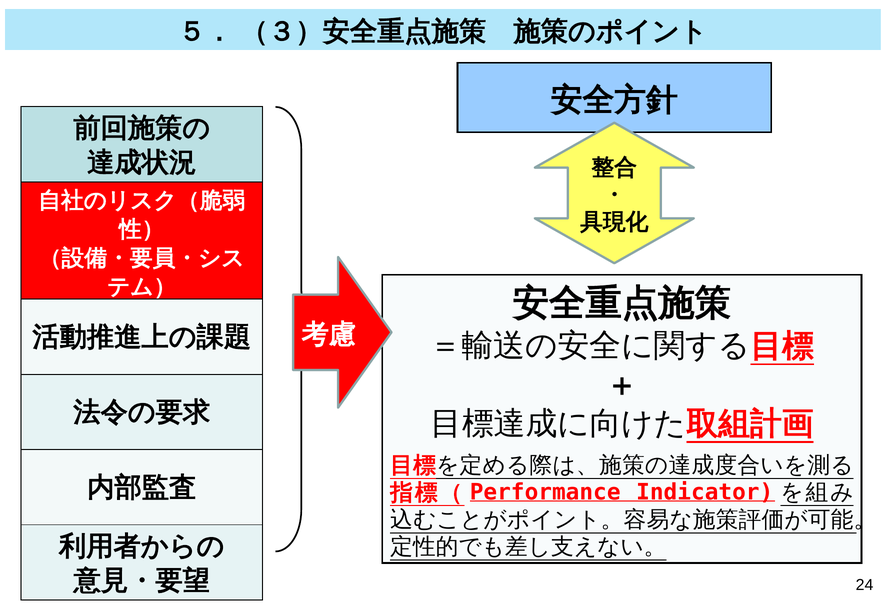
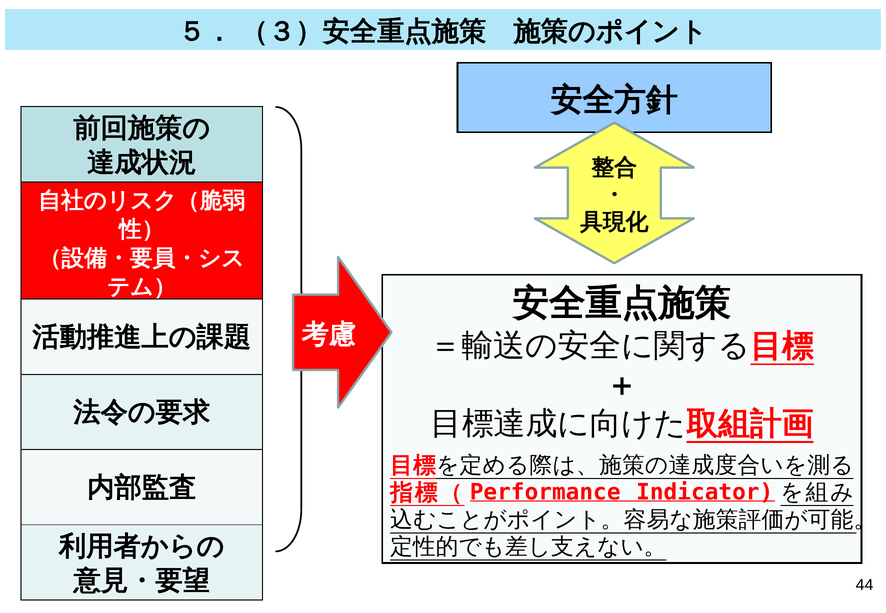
24: 24 -> 44 (865, 586)
